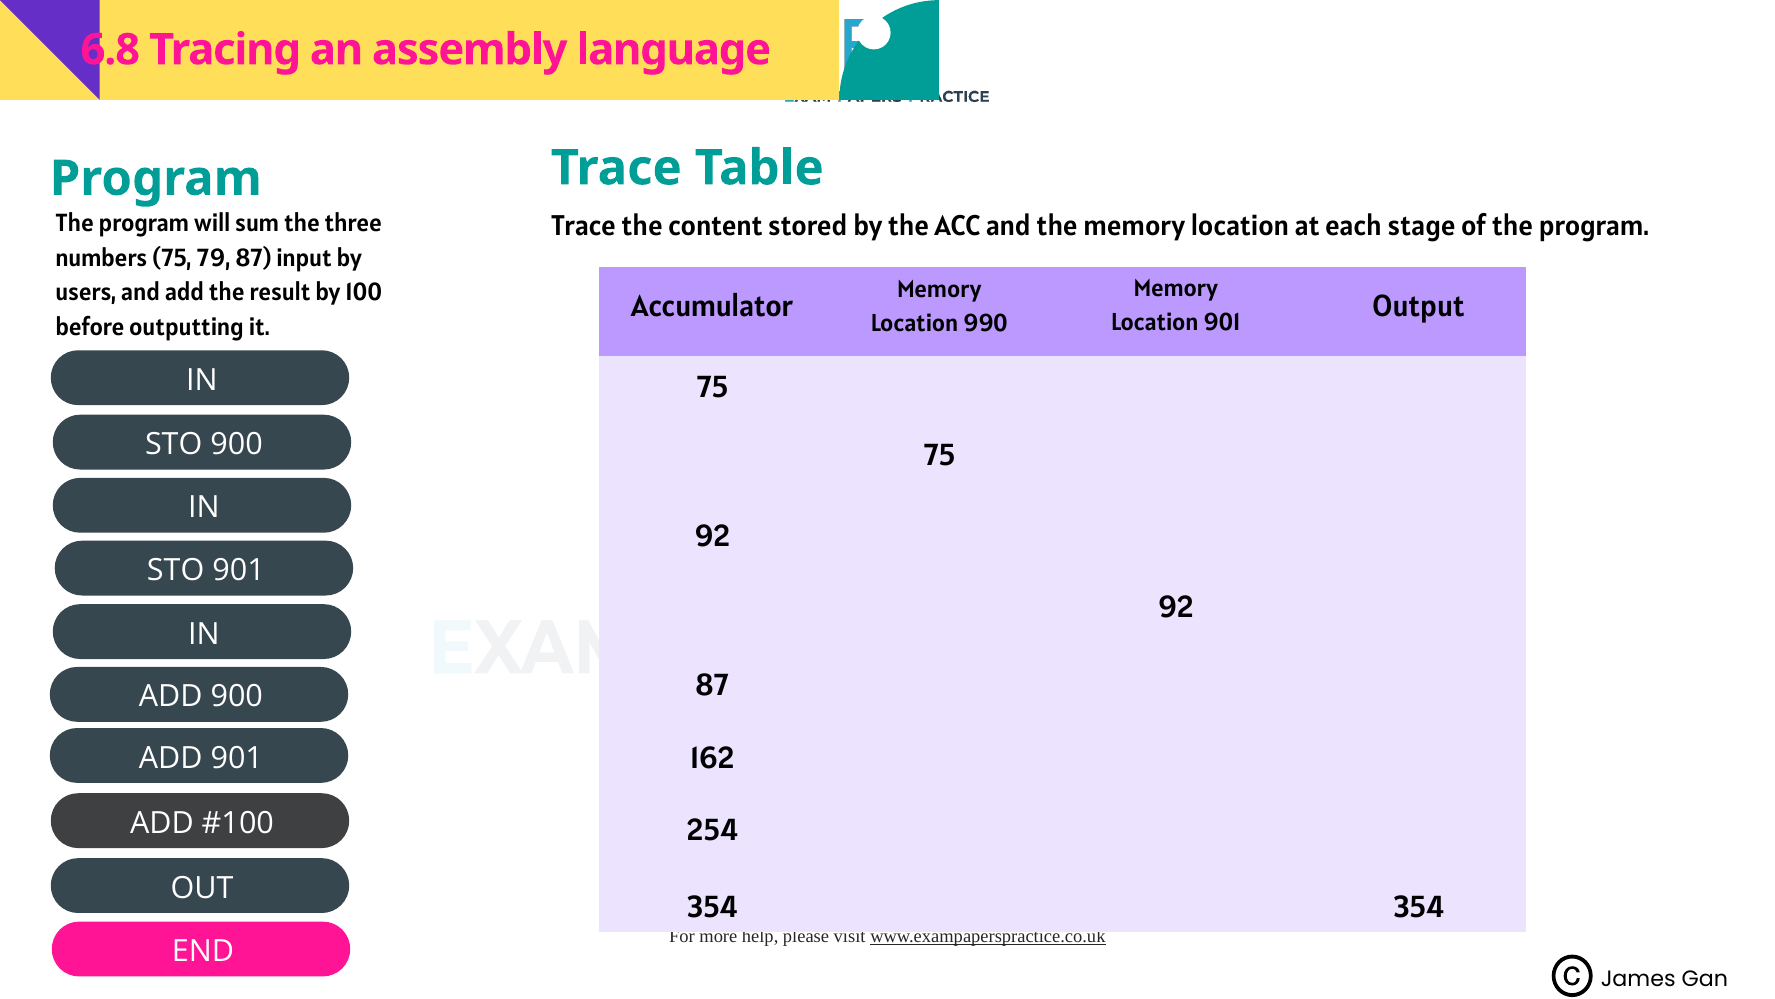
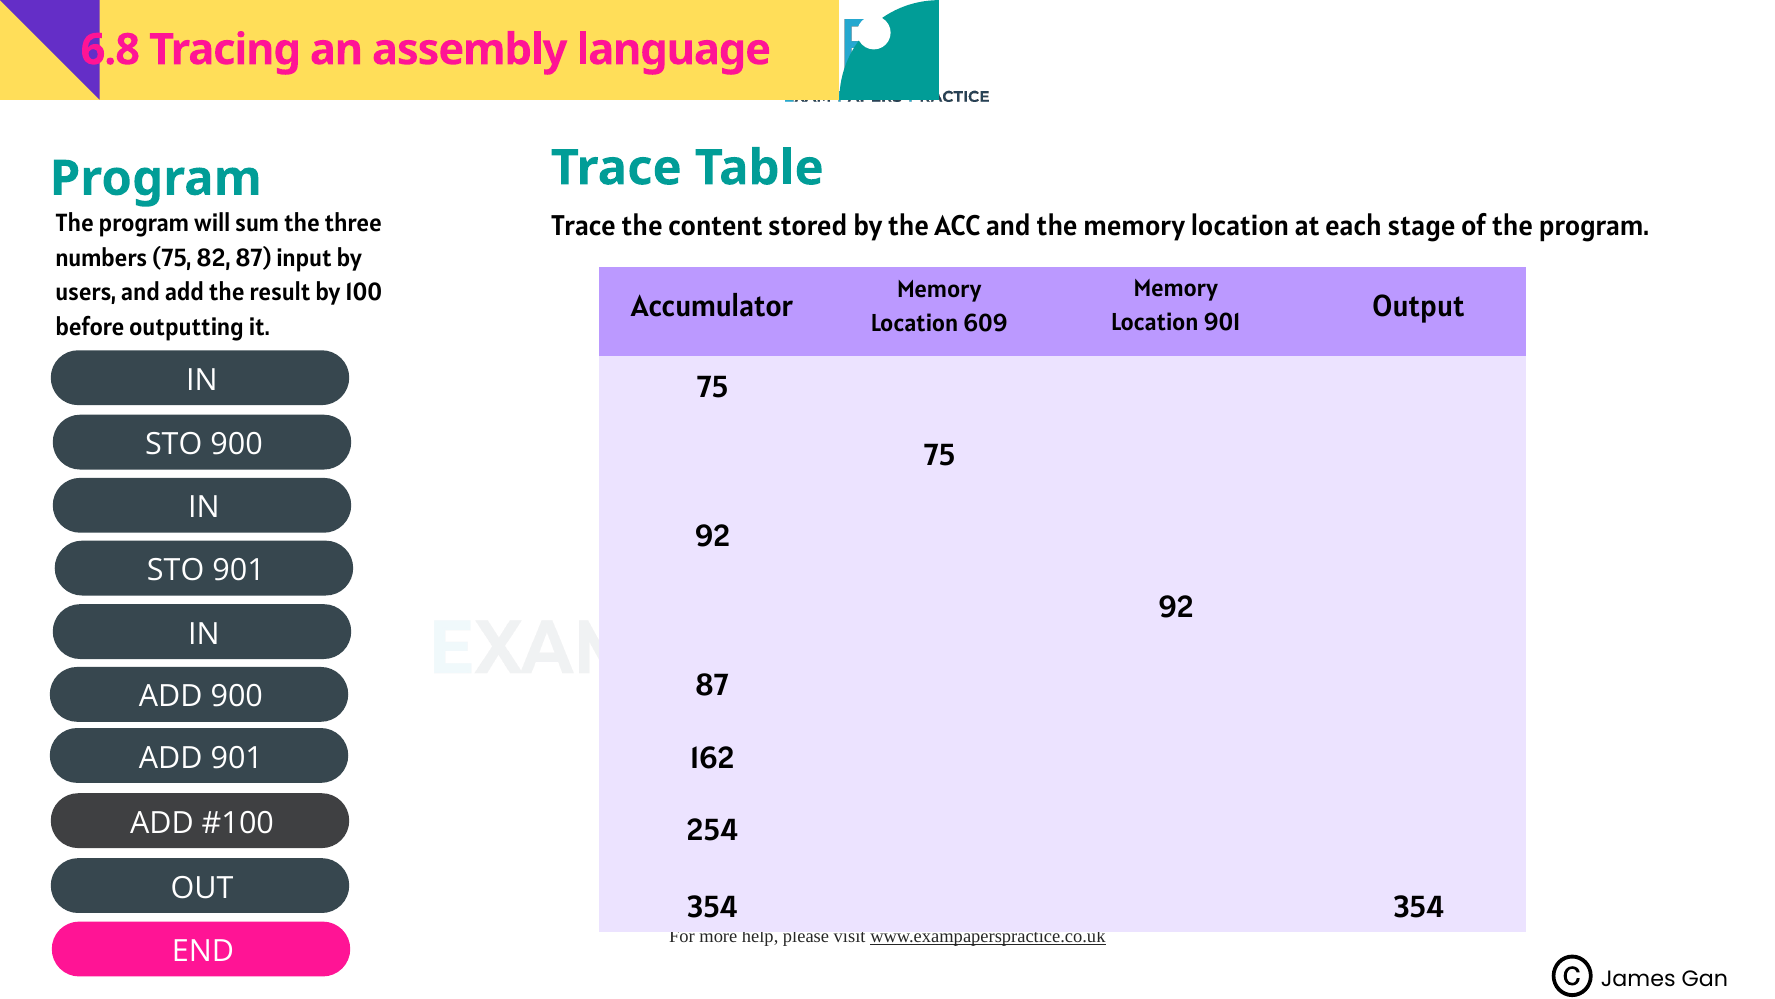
79: 79 -> 82 (214, 258)
990: 990 -> 609 (985, 323)
